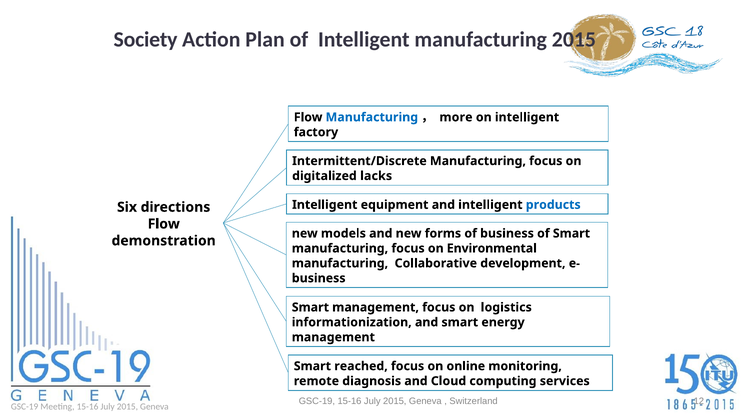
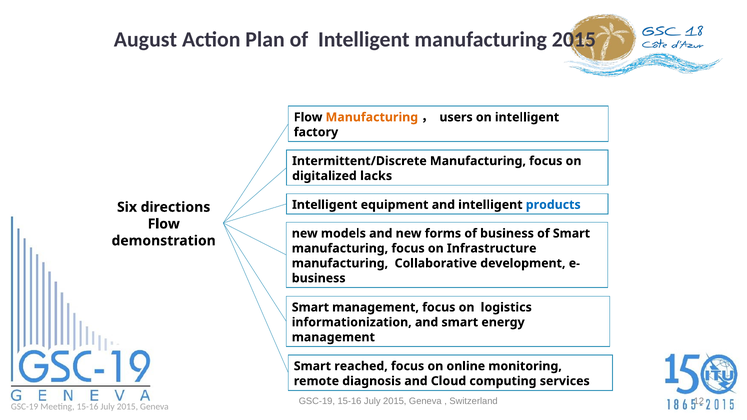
Society: Society -> August (145, 40)
Manufacturing colour: blue -> orange (372, 117)
more: more -> users (456, 117)
Environmental: Environmental -> Infrastructure (492, 248)
